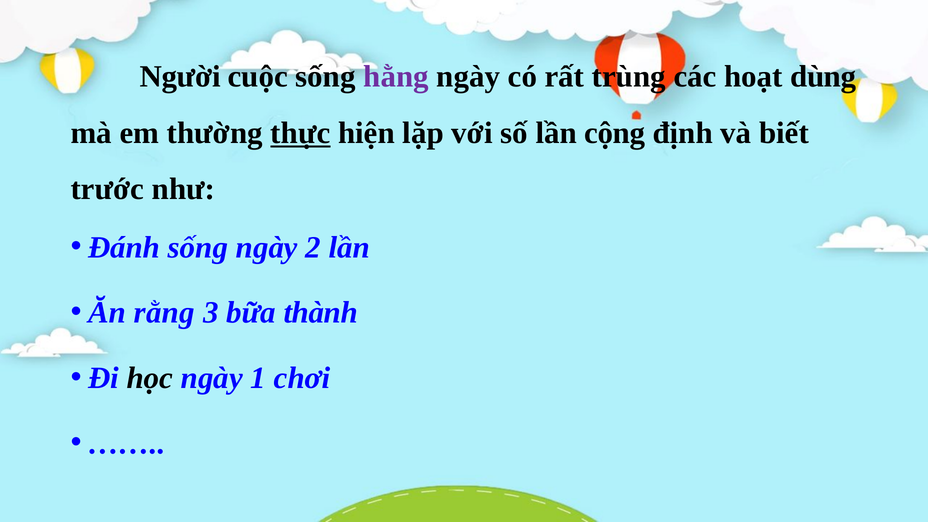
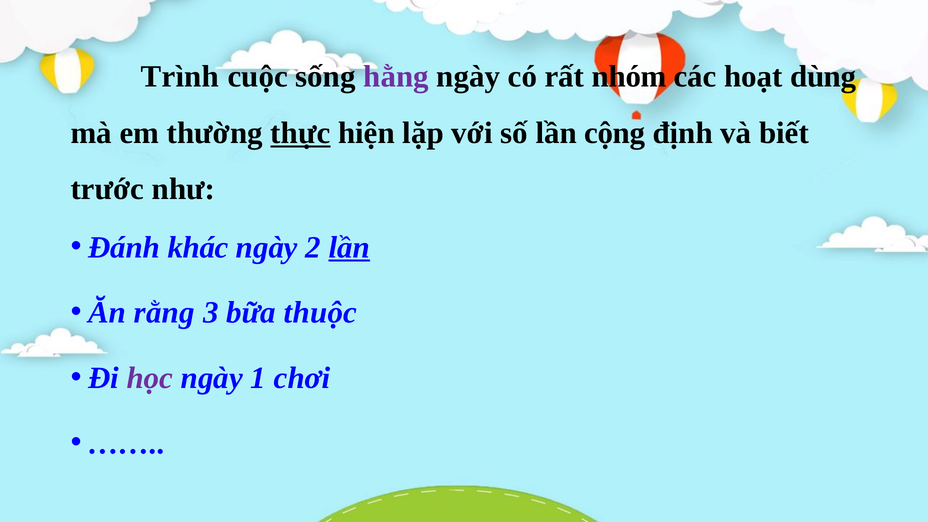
Người: Người -> Trình (180, 77)
trùng: trùng -> nhóm (629, 77)
Đánh sống: sống -> khác (198, 247)
lần underline: none -> present (349, 247)
thành: thành -> thuộc (320, 313)
học colour: black -> purple (150, 378)
